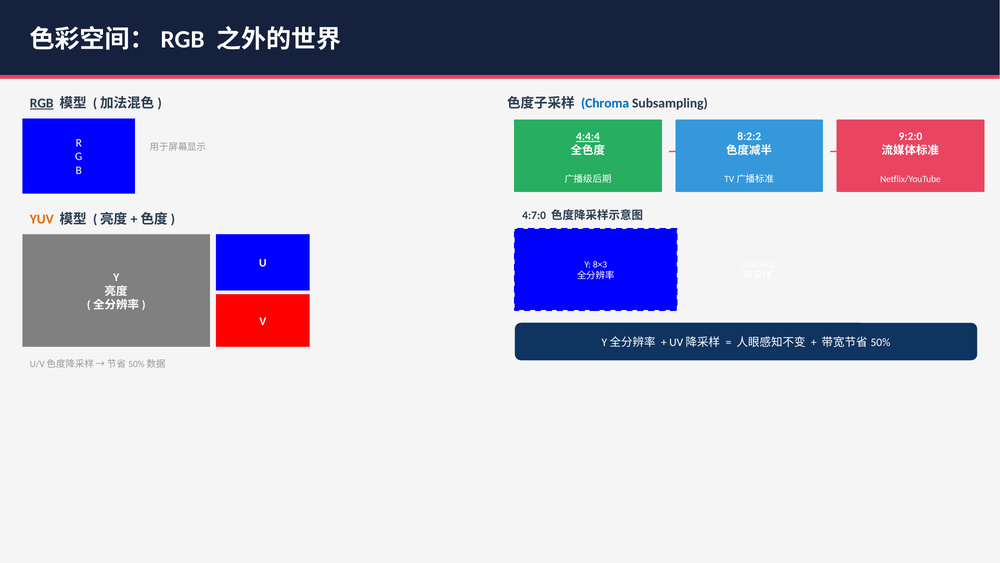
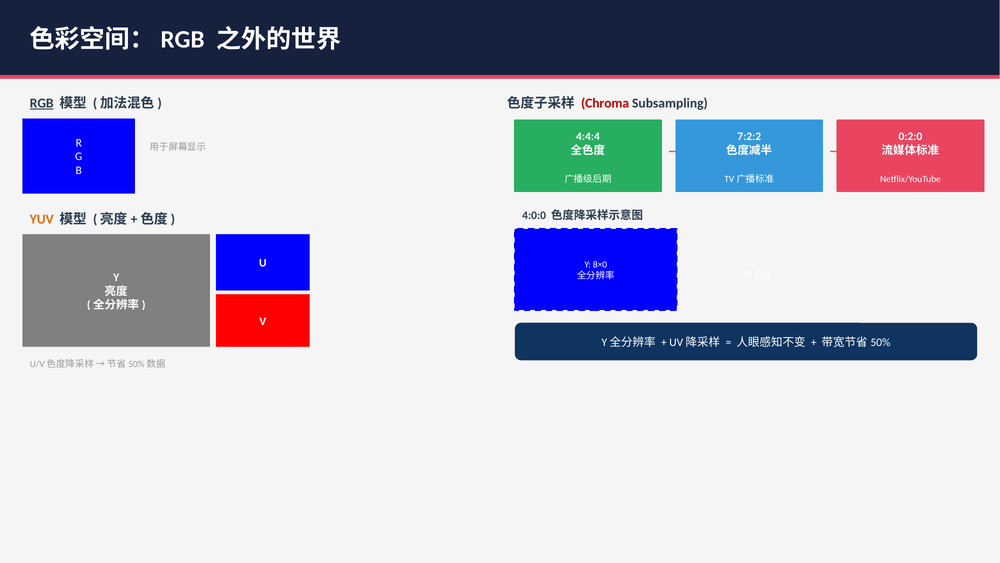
Chroma colour: blue -> red (605, 103)
4:4:4 underline: present -> none (588, 136)
8:2:2: 8:2:2 -> 7:2:2 (749, 136)
9:2:0: 9:2:0 -> 0:2:0 (910, 136)
4:7:0: 4:7:0 -> 4:0:0 (534, 215)
8×3: 8×3 -> 8×0 (600, 264)
